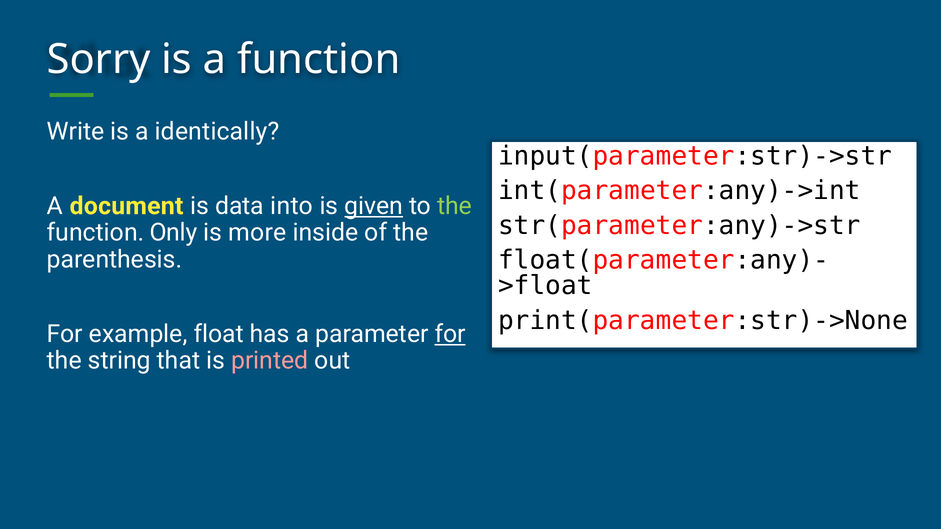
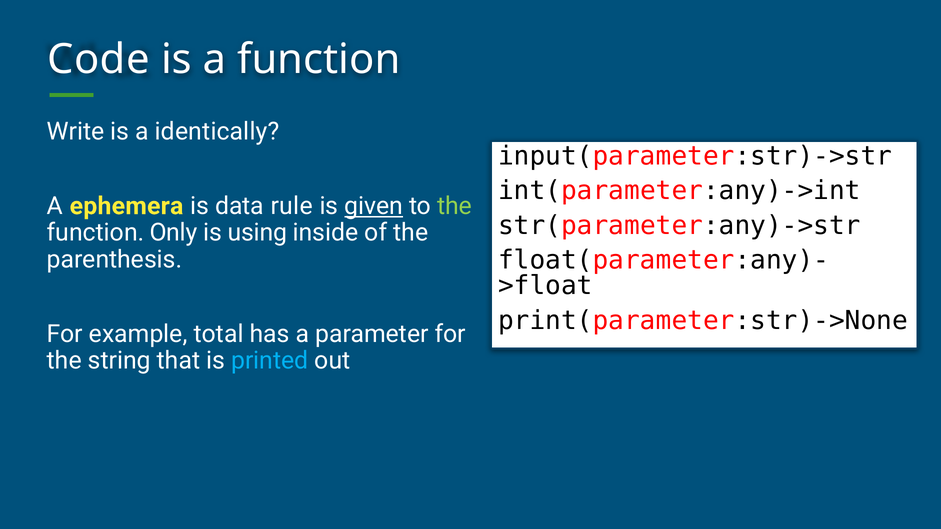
Sorry: Sorry -> Code (98, 60)
document: document -> ephemera (126, 206)
into: into -> rule (292, 206)
more: more -> using (257, 233)
float: float -> total (219, 334)
for underline: present -> none (450, 334)
printed colour: pink -> light blue (270, 361)
